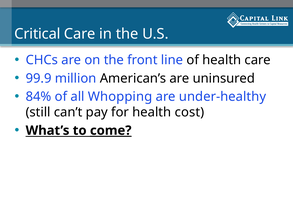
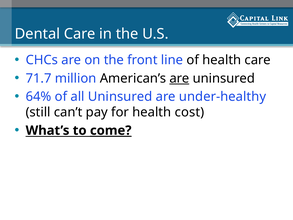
Critical: Critical -> Dental (37, 34)
99.9: 99.9 -> 71.7 (39, 78)
are underline: none -> present (179, 78)
84%: 84% -> 64% (38, 96)
all Whopping: Whopping -> Uninsured (120, 96)
